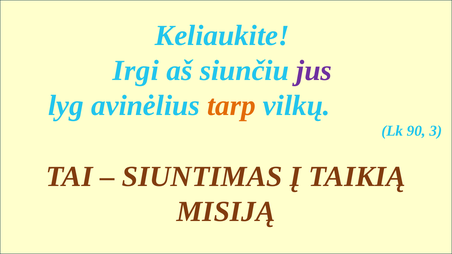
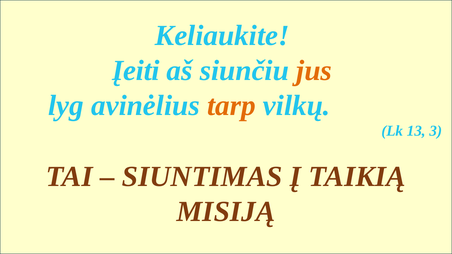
Irgi: Irgi -> Įeiti (136, 71)
jus colour: purple -> orange (314, 71)
90: 90 -> 13 (416, 131)
